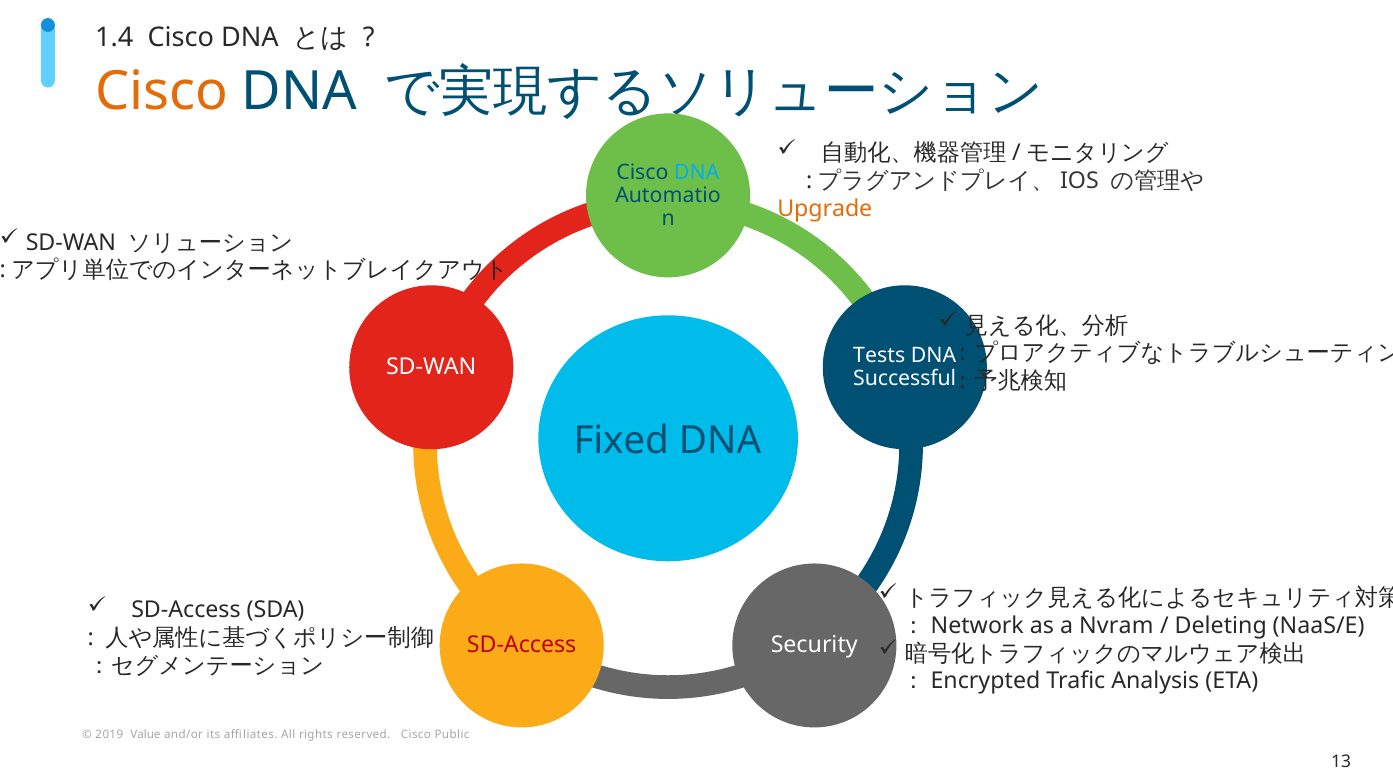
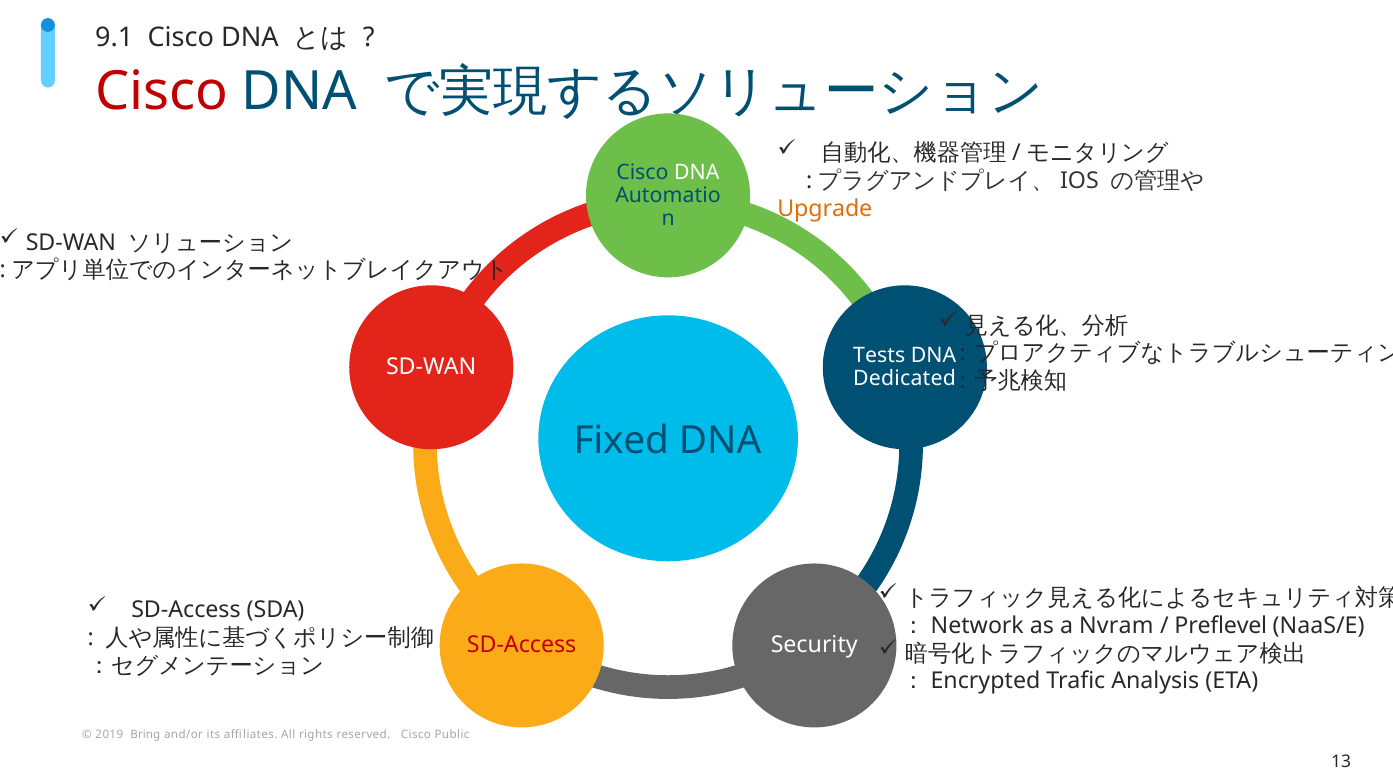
1.4: 1.4 -> 9.1 (114, 38)
Cisco colour: orange -> red (162, 92)
DNA colour: light blue -> white (697, 172)
Successful: Successful -> Dedicated (905, 379)
Deleting: Deleting -> Preflevel (1221, 626)
Value: Value -> Bring (145, 735)
